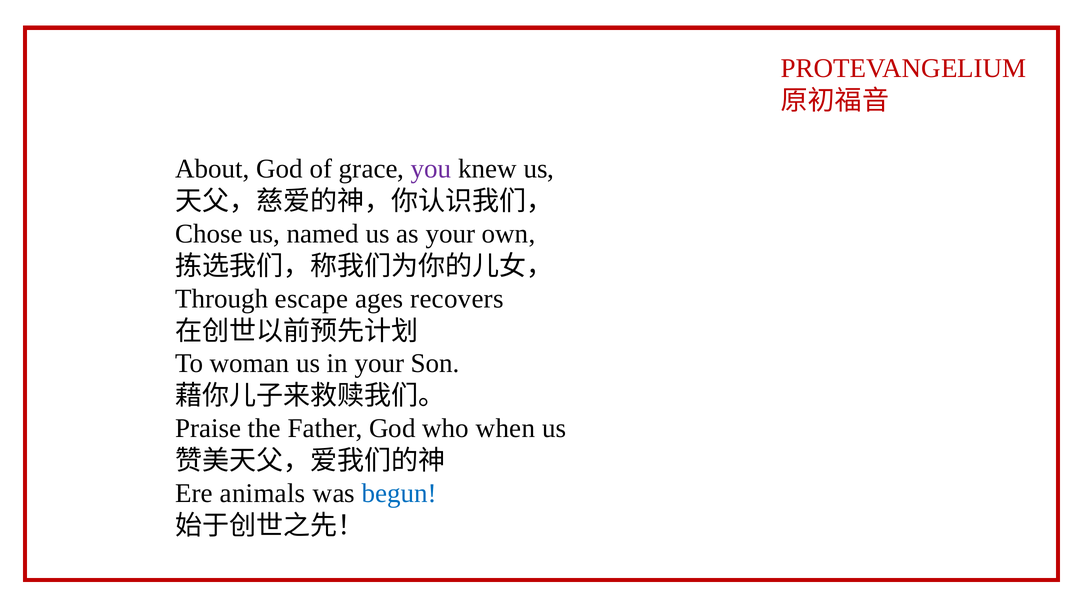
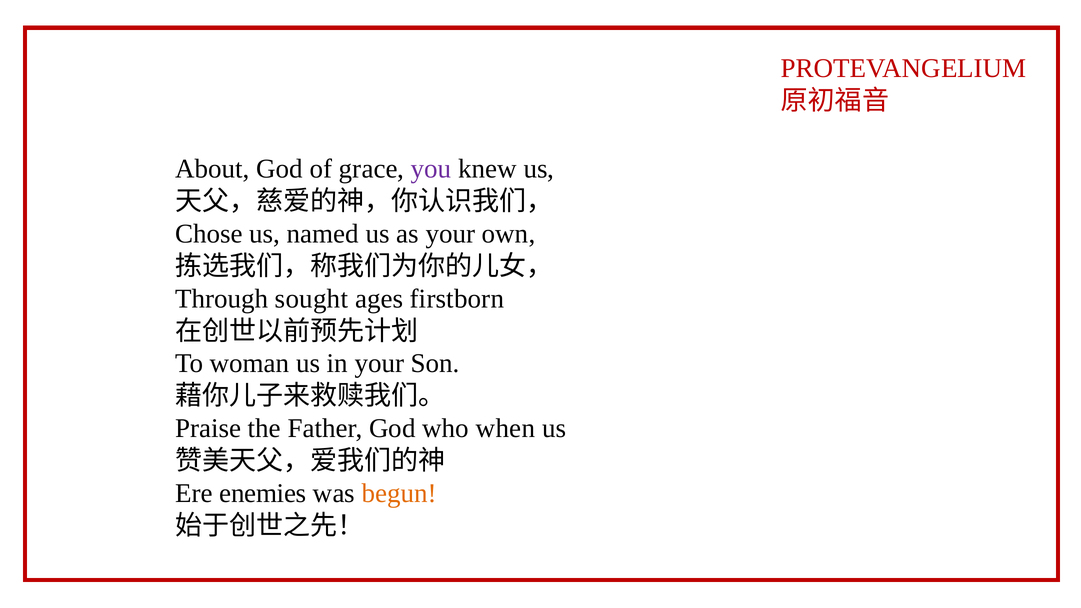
escape: escape -> sought (311, 299)
recovers: recovers -> firstborn (457, 299)
animals: animals -> enemies (263, 493)
begun colour: blue -> orange (399, 493)
